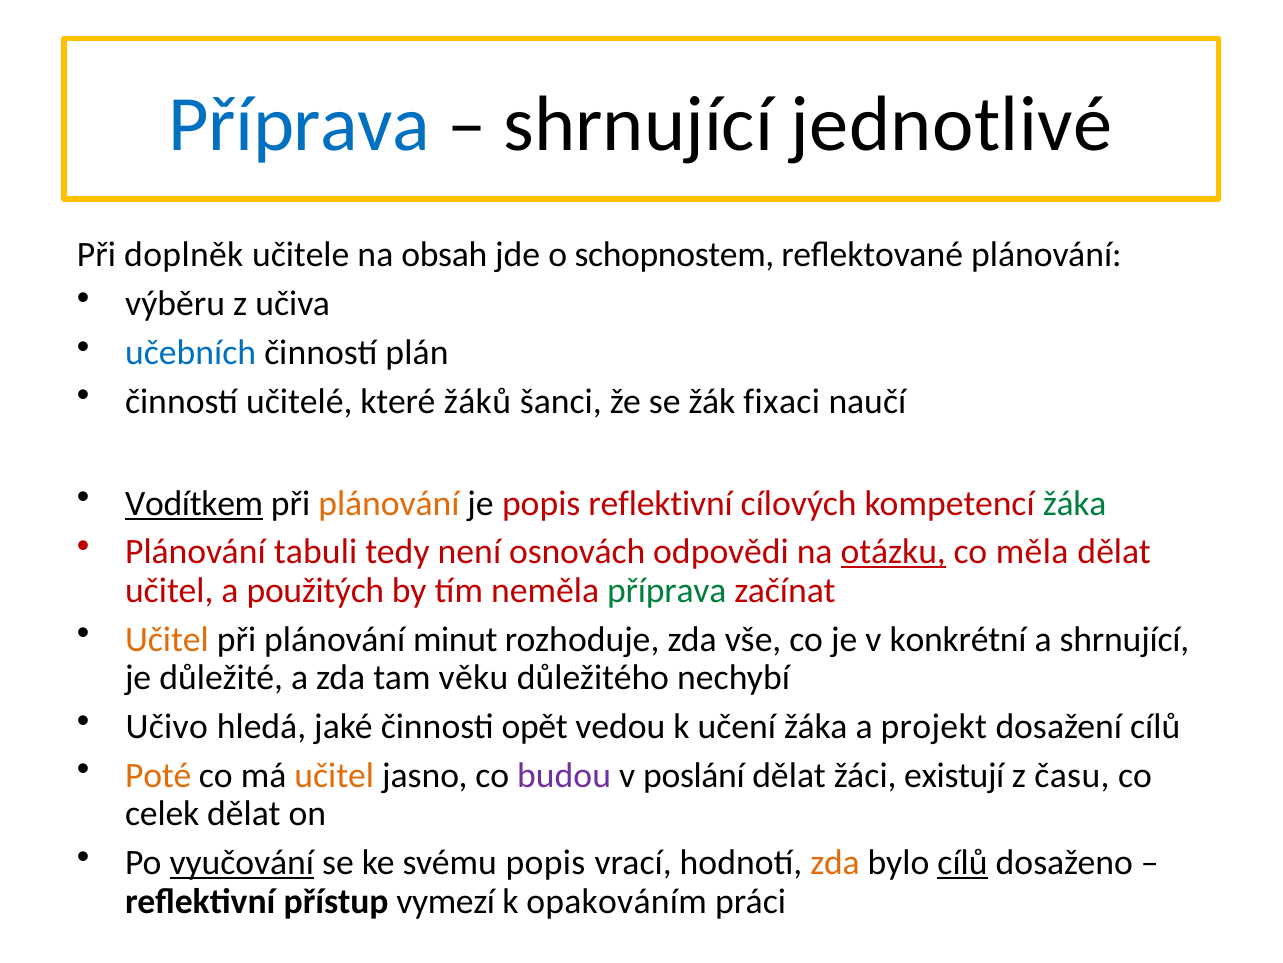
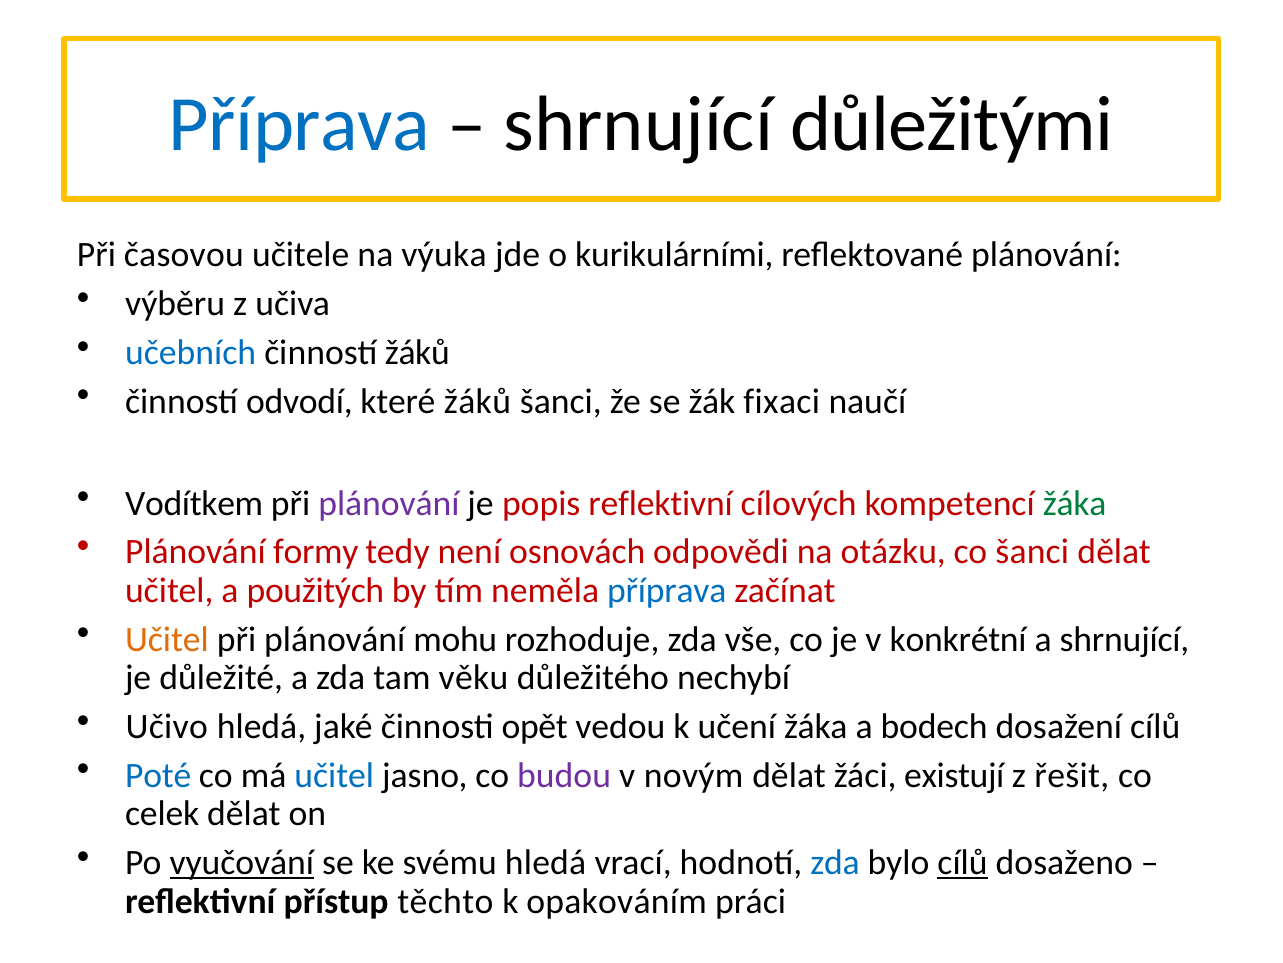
jednotlivé: jednotlivé -> důležitými (952, 124)
doplněk: doplněk -> časovou (184, 255)
obsah: obsah -> výuka (444, 255)
schopnostem: schopnostem -> kurikulárními (674, 255)
činností plán: plán -> žáků (417, 352)
učitelé: učitelé -> odvodí (299, 401)
Vodítkem underline: present -> none (194, 503)
plánování colour: orange -> purple (389, 503)
tabuli: tabuli -> formy (316, 552)
otázku underline: present -> none (893, 552)
co měla: měla -> šanci (1032, 552)
příprava colour: green -> blue (667, 590)
minut: minut -> mohu (455, 639)
projekt: projekt -> bodech (934, 726)
Poté colour: orange -> blue (158, 775)
učitel colour: orange -> blue (334, 775)
poslání: poslání -> novým (694, 775)
času: času -> řešit (1072, 775)
svému popis: popis -> hledá (546, 862)
zda colour: orange -> blue (835, 862)
vymezí: vymezí -> těchto (445, 901)
